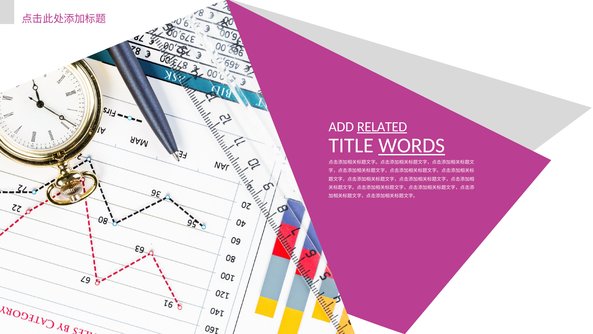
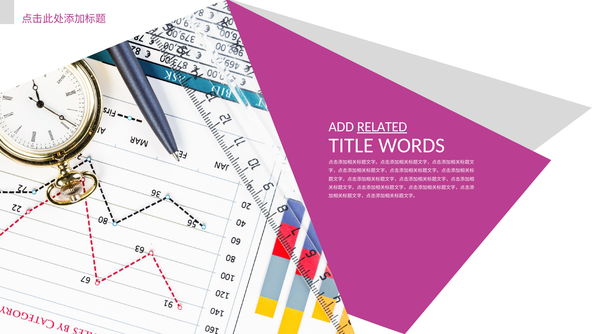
WORDS underline: present -> none (412, 145)
